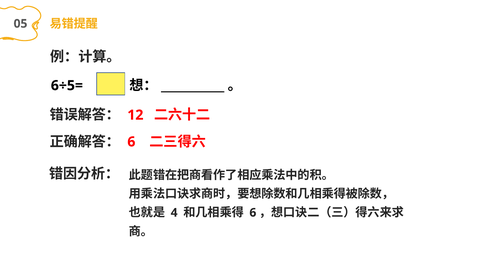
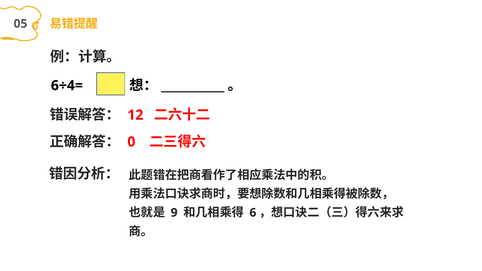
6÷5=: 6÷5= -> 6÷4= (67, 86)
6: 6 -> 0 (131, 142)
4: 4 -> 9 (174, 213)
